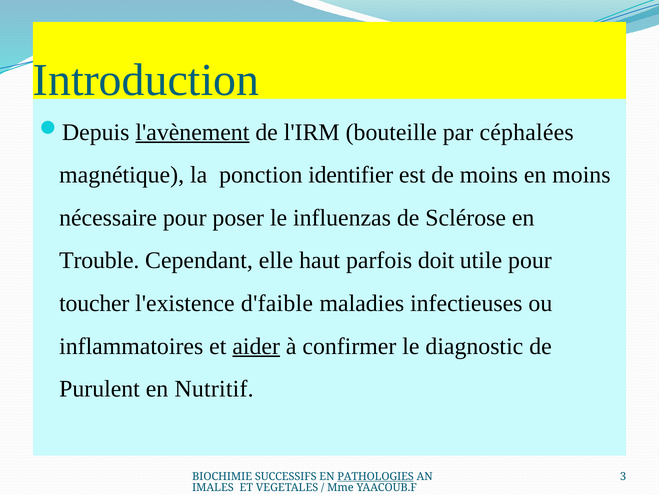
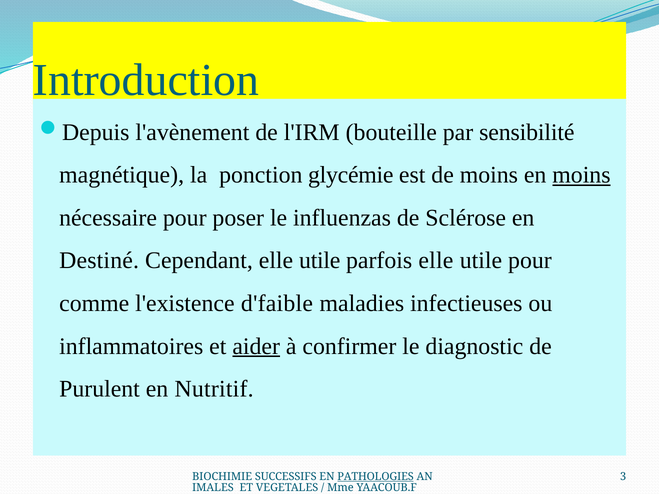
l'avènement underline: present -> none (192, 132)
céphalées: céphalées -> sensibilité (527, 132)
identifier: identifier -> glycémie (351, 175)
moins underline: none -> present (581, 175)
Trouble: Trouble -> Destiné (99, 261)
Cependant elle haut: haut -> utile (320, 261)
parfois doit: doit -> elle (436, 261)
toucher: toucher -> comme (94, 304)
